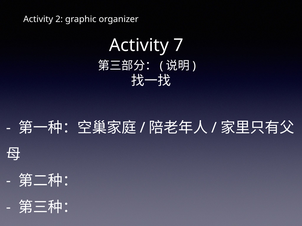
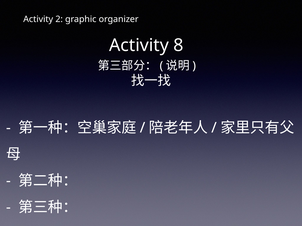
7: 7 -> 8 (179, 45)
